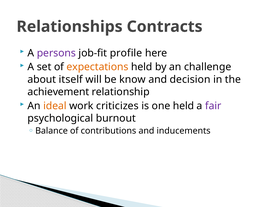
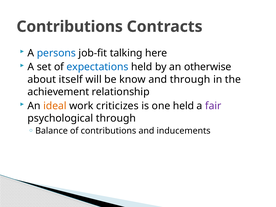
Relationships: Relationships -> Contributions (70, 27)
persons colour: purple -> blue (56, 53)
profile: profile -> talking (126, 53)
expectations colour: orange -> blue (97, 67)
challenge: challenge -> otherwise (208, 67)
and decision: decision -> through (190, 79)
psychological burnout: burnout -> through (116, 118)
